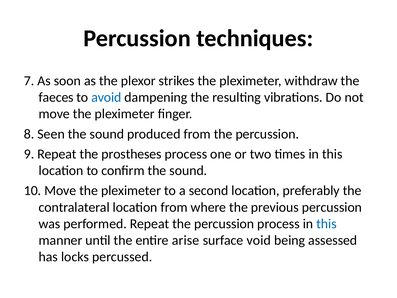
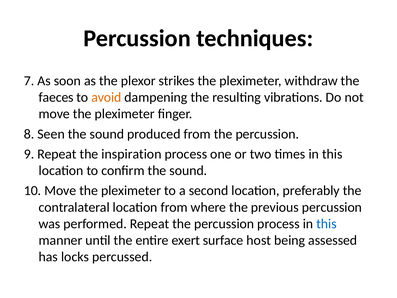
avoid colour: blue -> orange (106, 97)
prostheses: prostheses -> inspiration (131, 154)
arise: arise -> exert (186, 240)
void: void -> host (259, 240)
